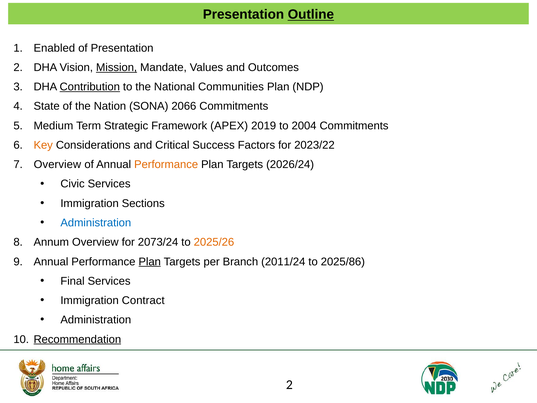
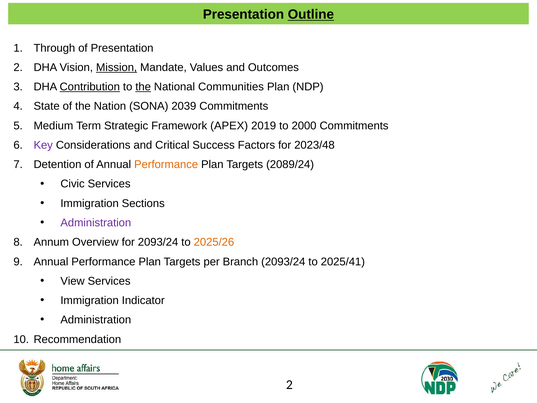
Enabled: Enabled -> Through (54, 48)
the underline: none -> present (143, 87)
2066: 2066 -> 2039 (184, 106)
2004: 2004 -> 2000 (304, 126)
Key colour: orange -> purple (43, 145)
2023/22: 2023/22 -> 2023/48 (314, 145)
Overview: Overview -> Detention (57, 164)
2026/24: 2026/24 -> 2089/24 (290, 164)
Administration colour: blue -> purple (96, 223)
for 2073/24: 2073/24 -> 2093/24 (158, 242)
Plan underline: present -> none (150, 261)
Branch 2011/24: 2011/24 -> 2093/24 (283, 261)
2025/86: 2025/86 -> 2025/41 (343, 261)
Final: Final -> View (73, 281)
Contract: Contract -> Indicator (143, 300)
Recommendation underline: present -> none (77, 339)
